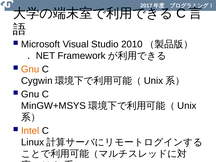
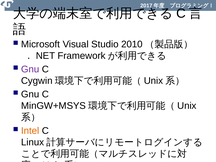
Gnu colour: orange -> purple (30, 69)
